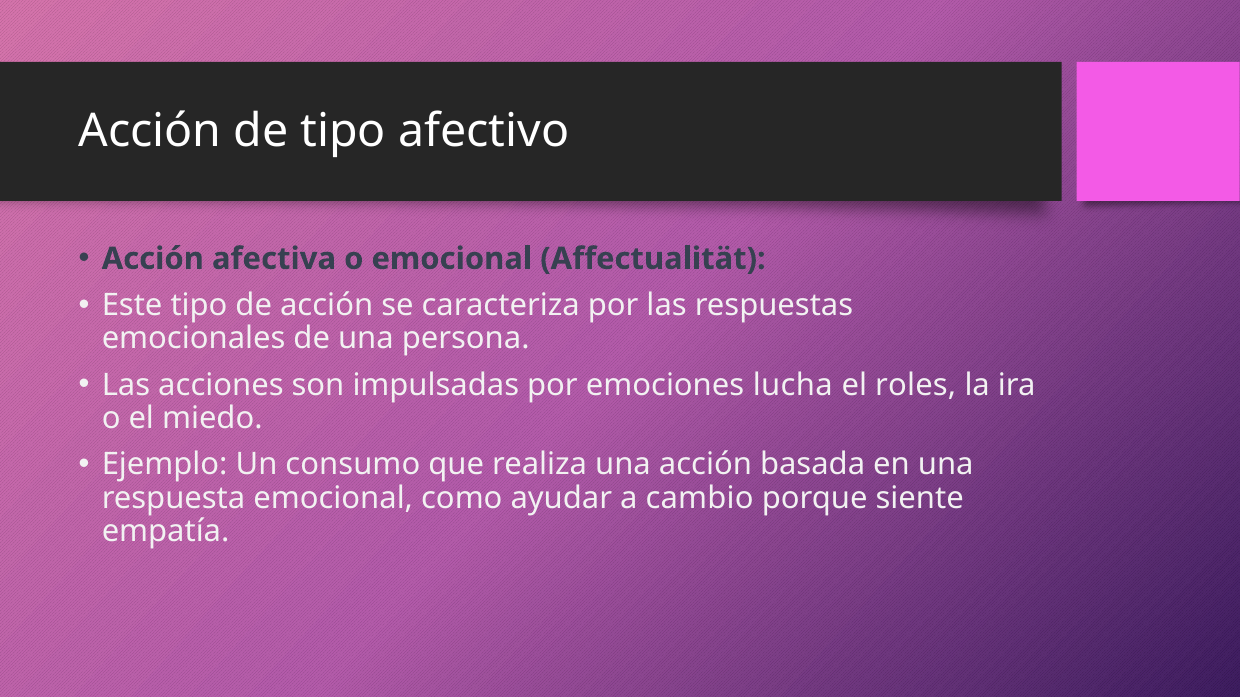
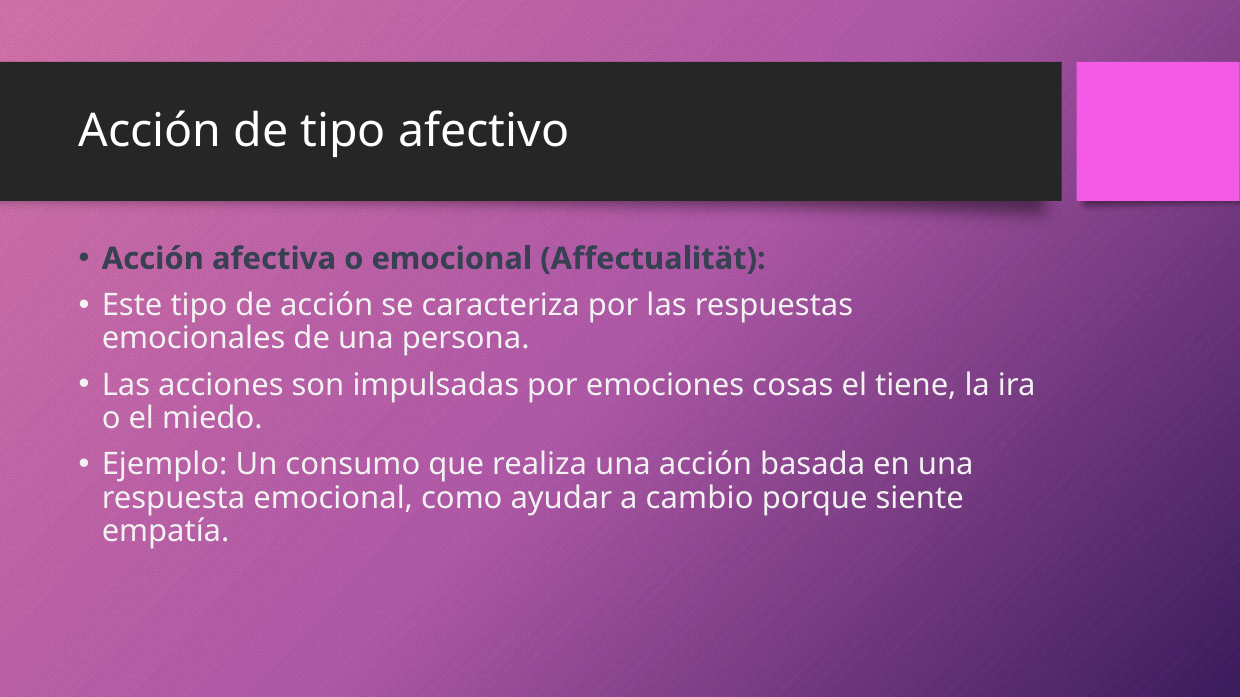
lucha: lucha -> cosas (793, 385)
roles: roles -> tiene (916, 385)
